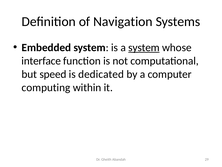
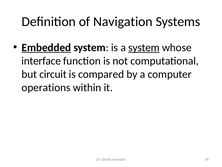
Embedded underline: none -> present (46, 47)
speed: speed -> circuit (53, 74)
dedicated: dedicated -> compared (101, 74)
computing: computing -> operations (46, 87)
